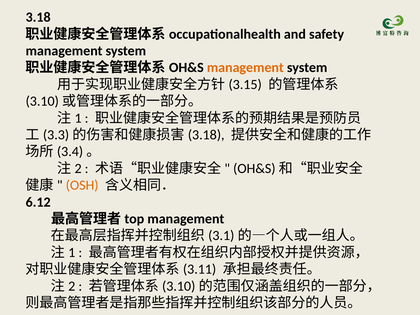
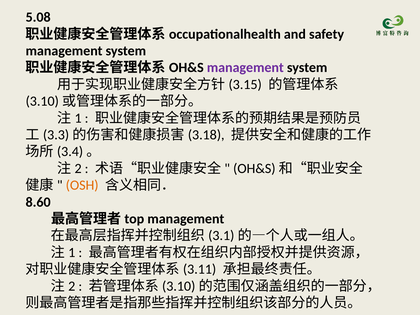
3.18: 3.18 -> 5.08 (38, 17)
management colour: orange -> purple (245, 68)
6.12: 6.12 -> 8.60 (38, 202)
